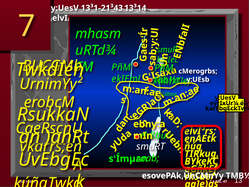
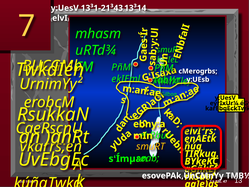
smuRT colour: white -> yellow (151, 146)
